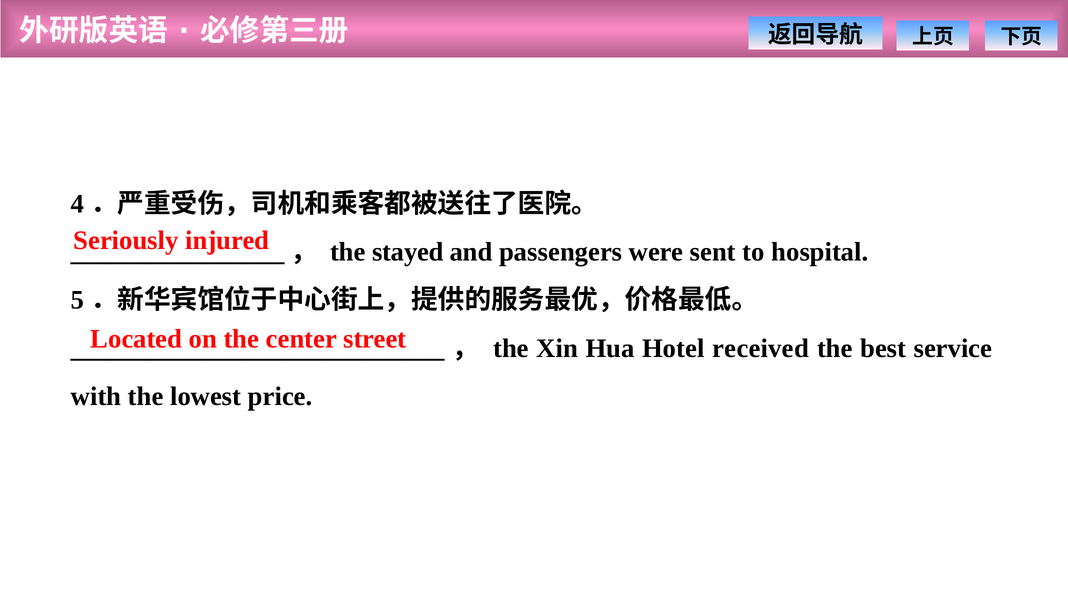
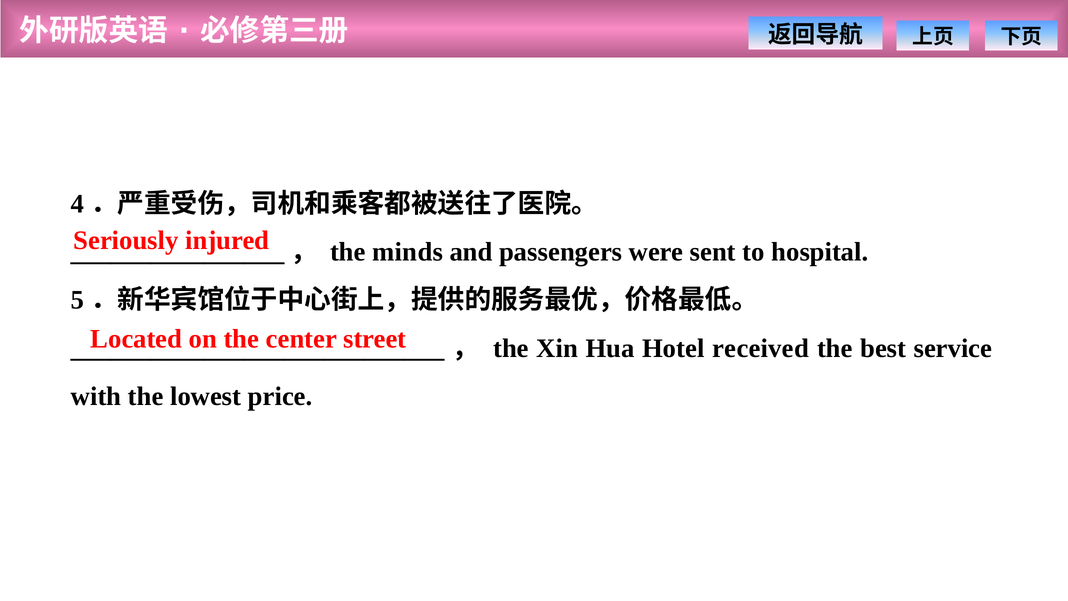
stayed: stayed -> minds (408, 252)
